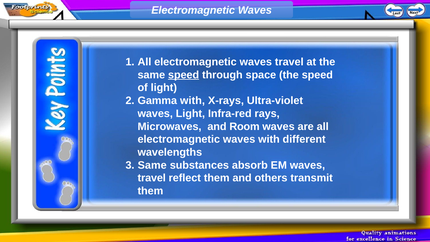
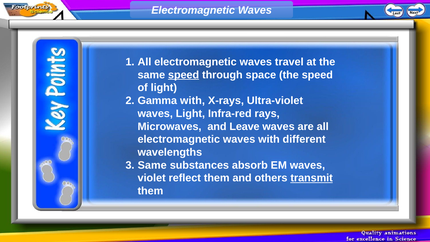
Room: Room -> Leave (245, 126)
travel: travel -> violet (152, 178)
transmit underline: none -> present (312, 178)
